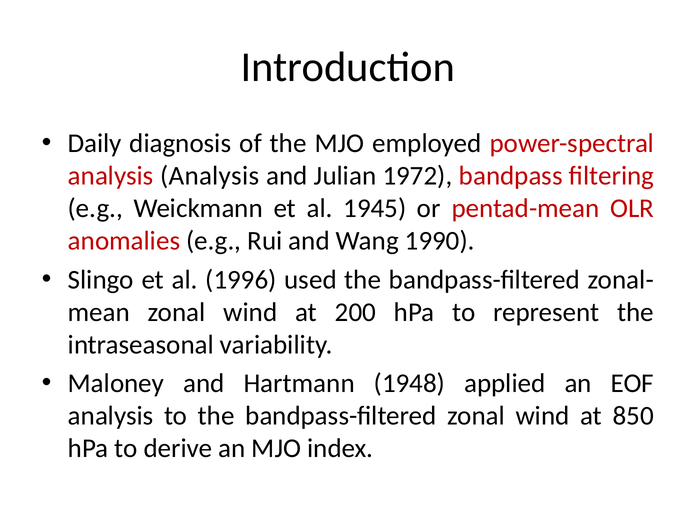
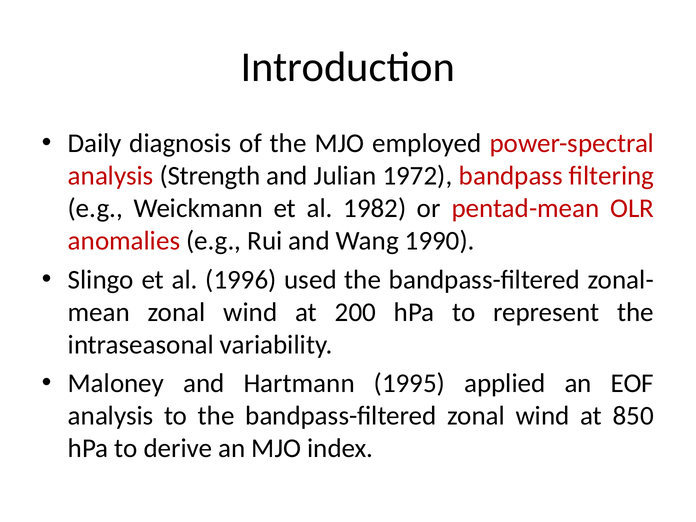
analysis Analysis: Analysis -> Strength (210, 176)
1945: 1945 -> 1982 (375, 208)
1948: 1948 -> 1995 (409, 383)
